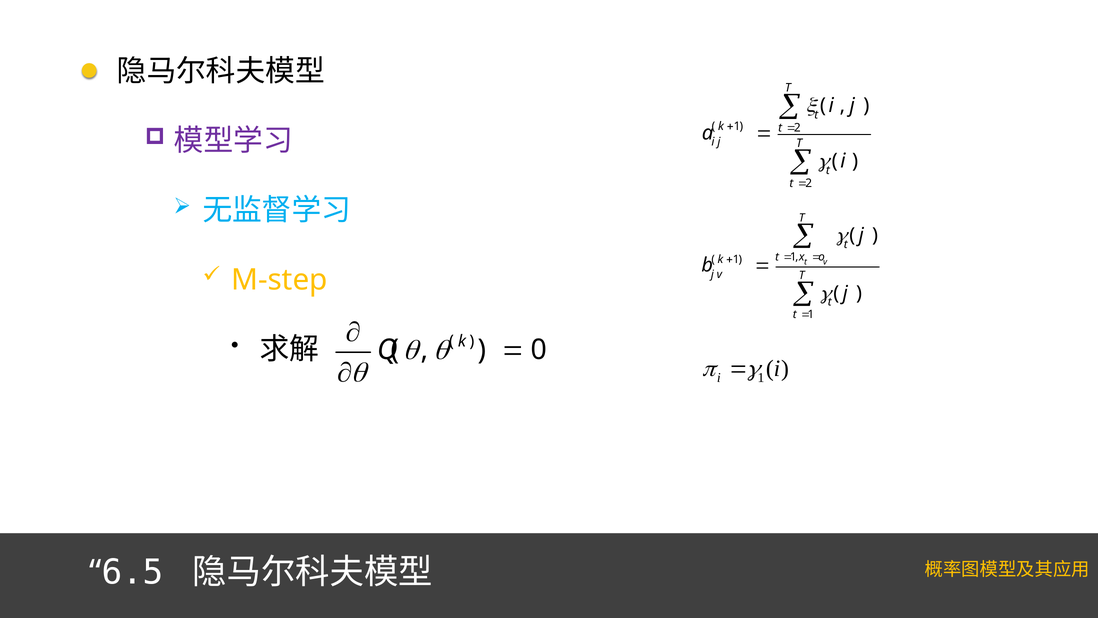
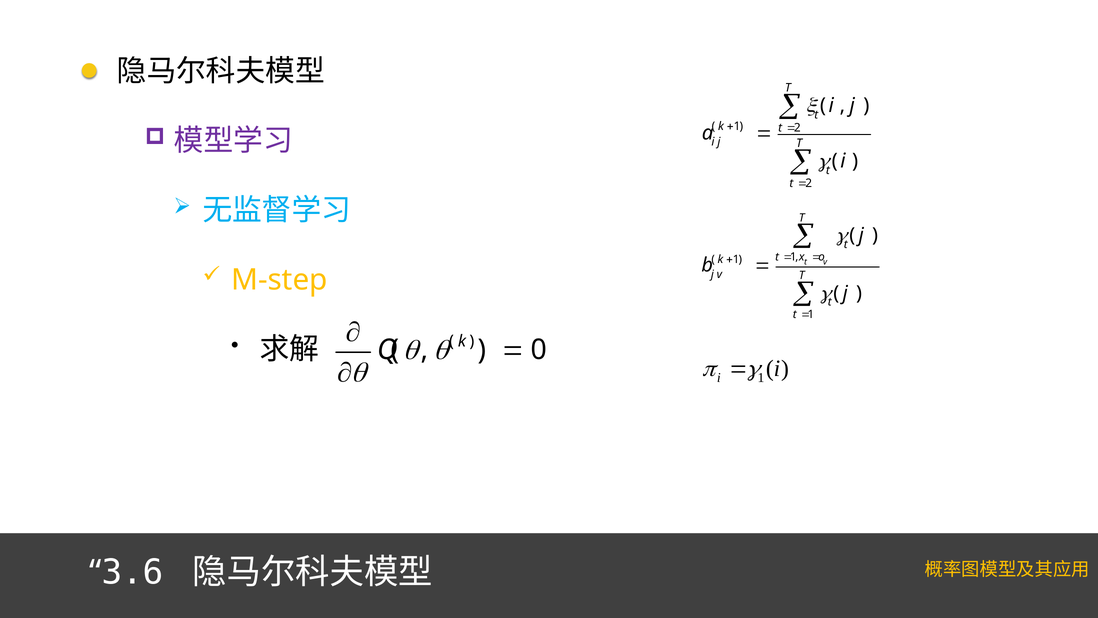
6.5: 6.5 -> 3.6 (133, 572)
